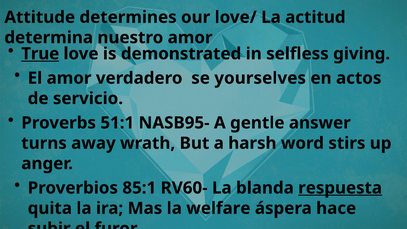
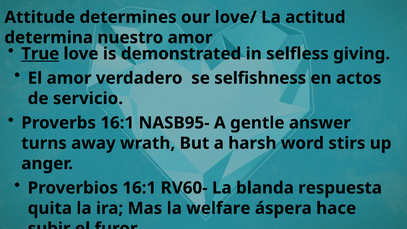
yourselves: yourselves -> selfishness (260, 78)
Proverbs 51:1: 51:1 -> 16:1 (117, 123)
Proverbios 85:1: 85:1 -> 16:1 (139, 188)
respuesta underline: present -> none (340, 188)
